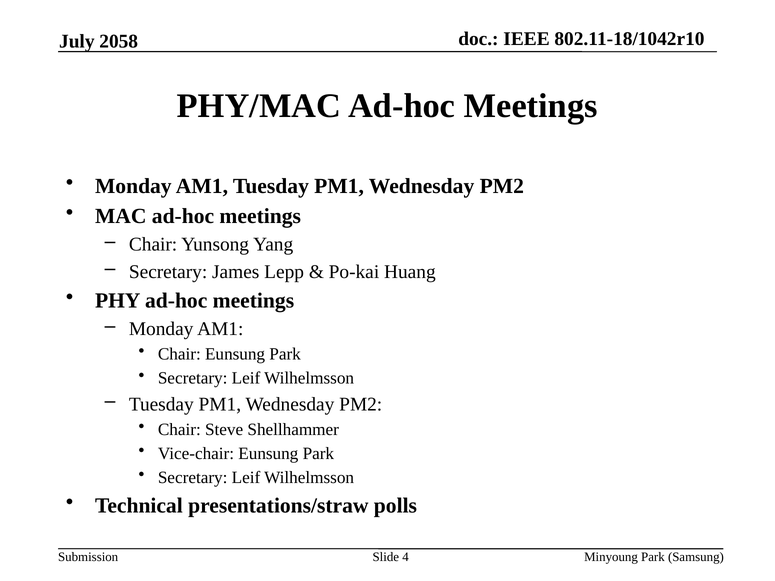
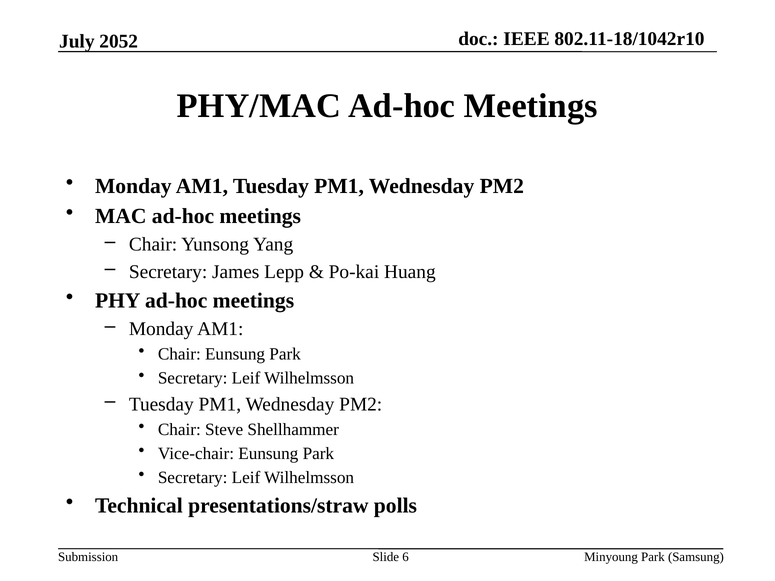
2058: 2058 -> 2052 (119, 41)
4: 4 -> 6 (406, 557)
